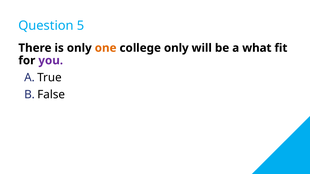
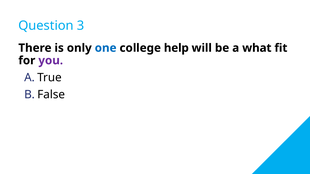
5: 5 -> 3 (81, 26)
one colour: orange -> blue (106, 48)
college only: only -> help (176, 48)
